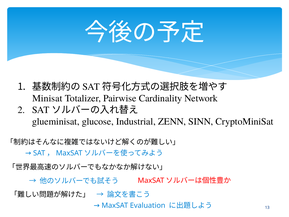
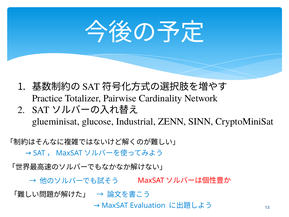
Minisat: Minisat -> Practice (47, 98)
